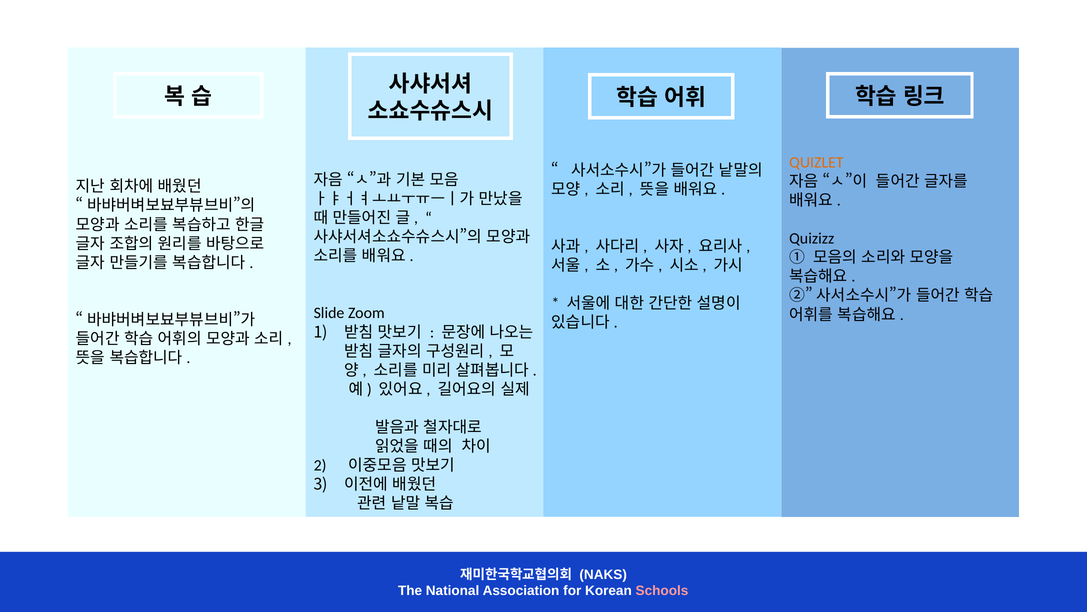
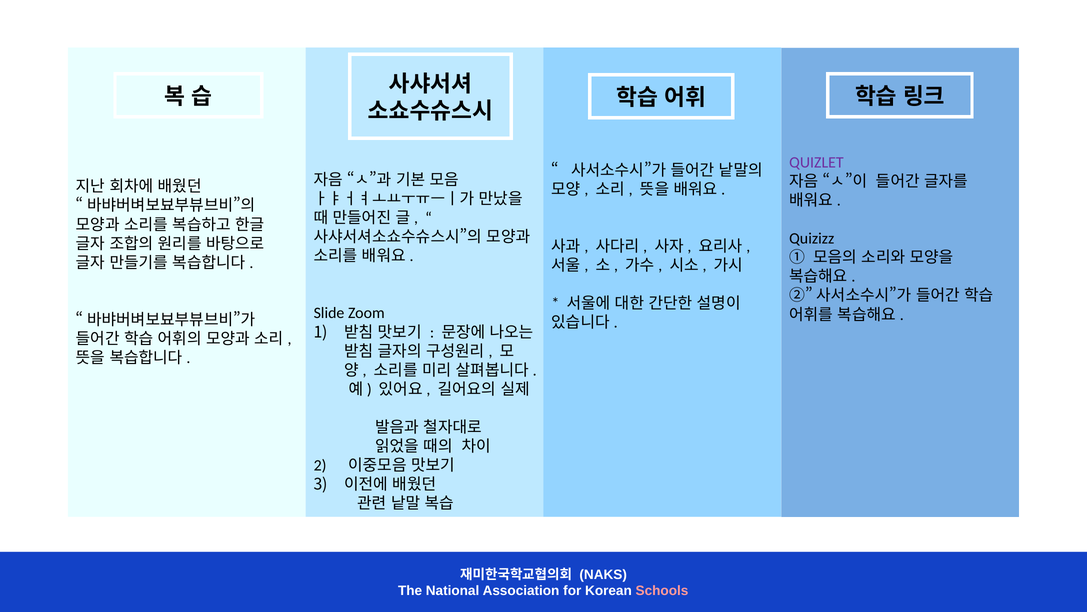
QUIZLET colour: orange -> purple (816, 162)
